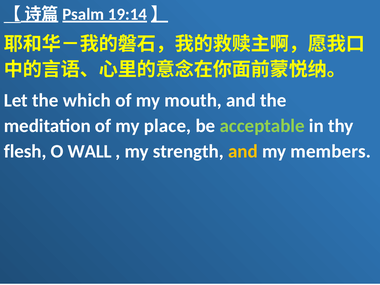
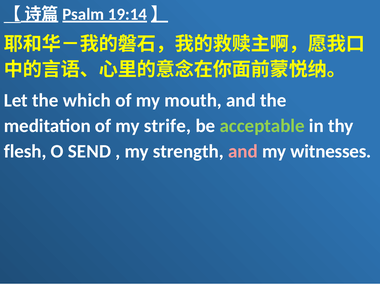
place: place -> strife (167, 126)
WALL: WALL -> SEND (89, 151)
and colour: yellow -> pink (243, 151)
members: members -> witnesses (331, 151)
